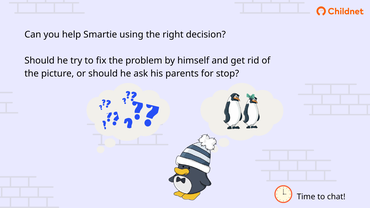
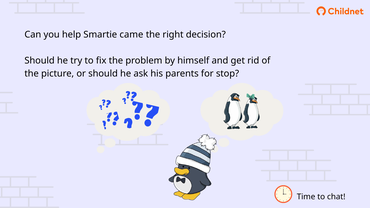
using: using -> came (131, 35)
